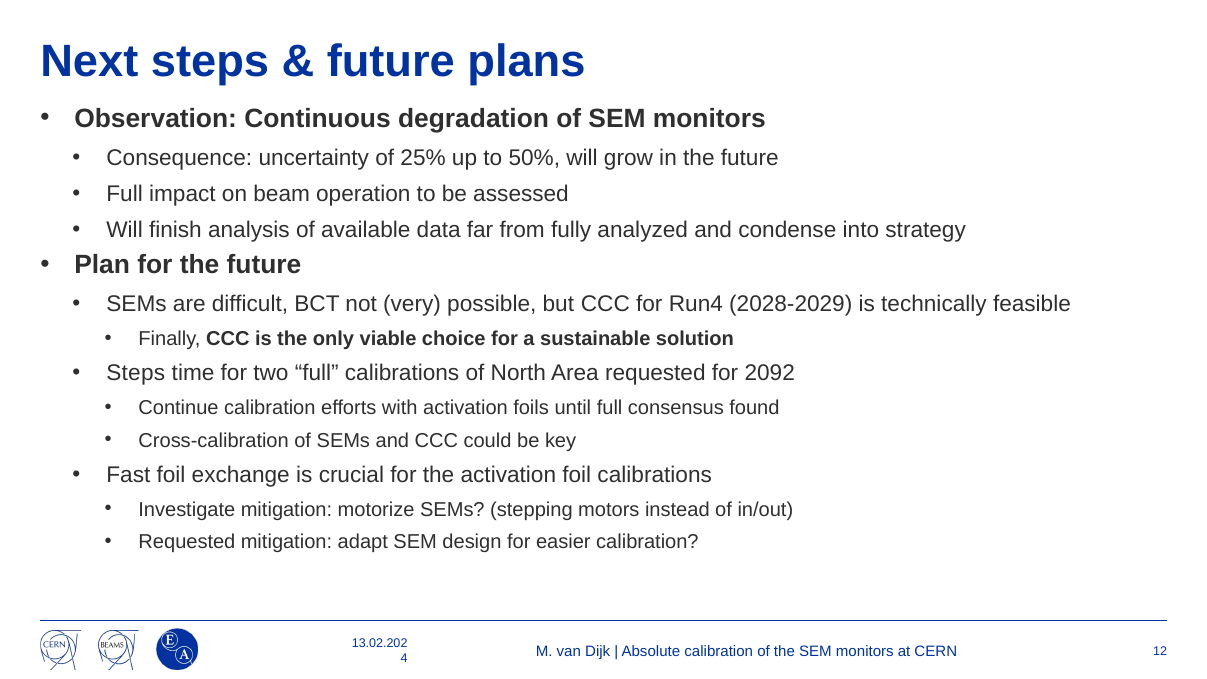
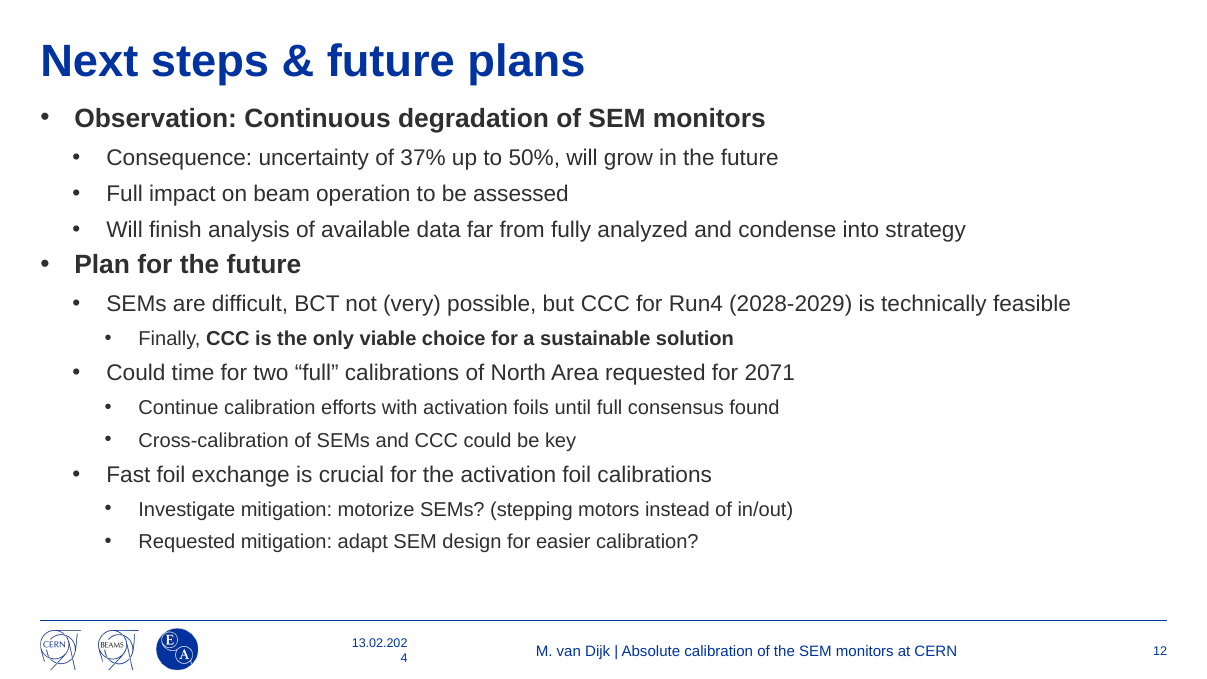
25%: 25% -> 37% (423, 158)
Steps: Steps -> Could (136, 373)
2092: 2092 -> 2071 (770, 373)
